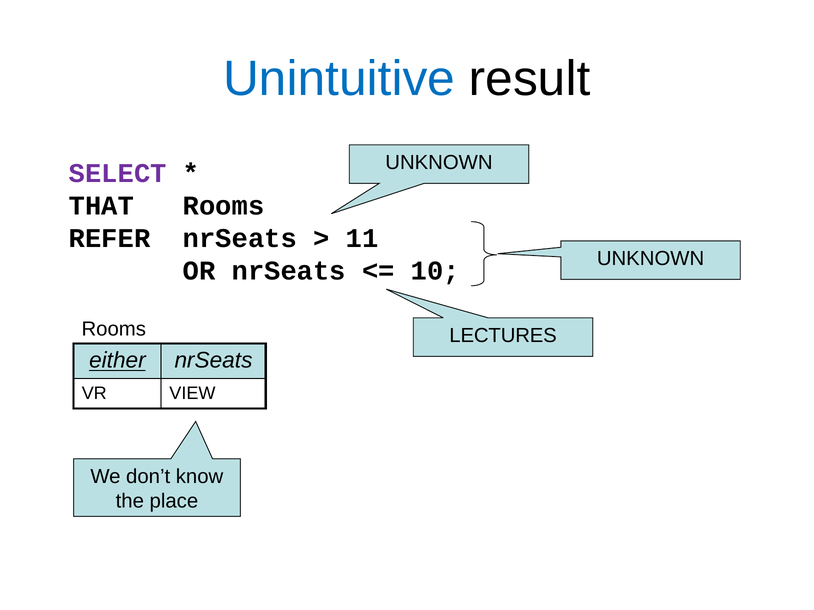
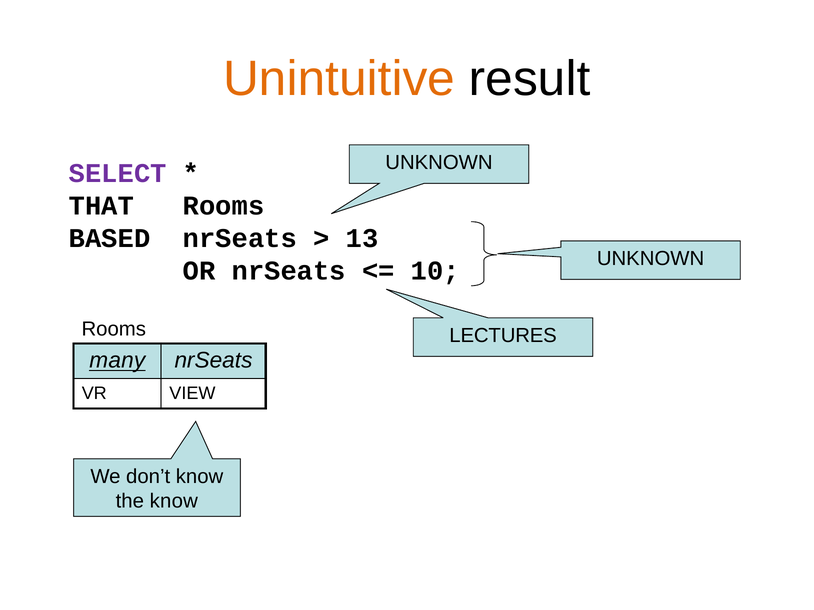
Unintuitive colour: blue -> orange (339, 79)
REFER: REFER -> BASED (110, 239)
11: 11 -> 13 (362, 239)
either: either -> many (117, 361)
the place: place -> know (174, 501)
